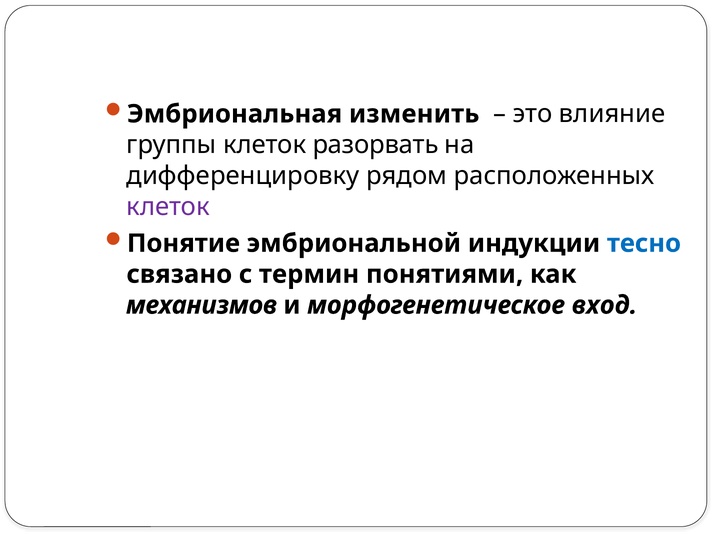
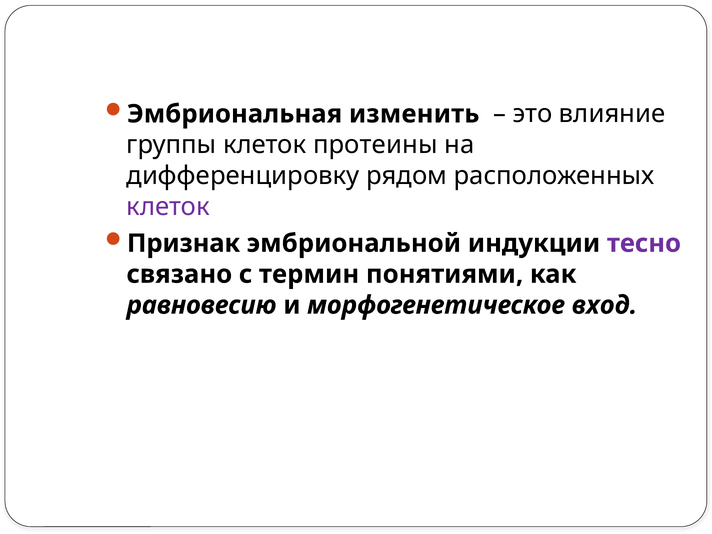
разорвать: разорвать -> протеины (375, 145)
Понятие: Понятие -> Признак (184, 243)
тесно colour: blue -> purple (644, 243)
механизмов: механизмов -> равновесию (201, 305)
